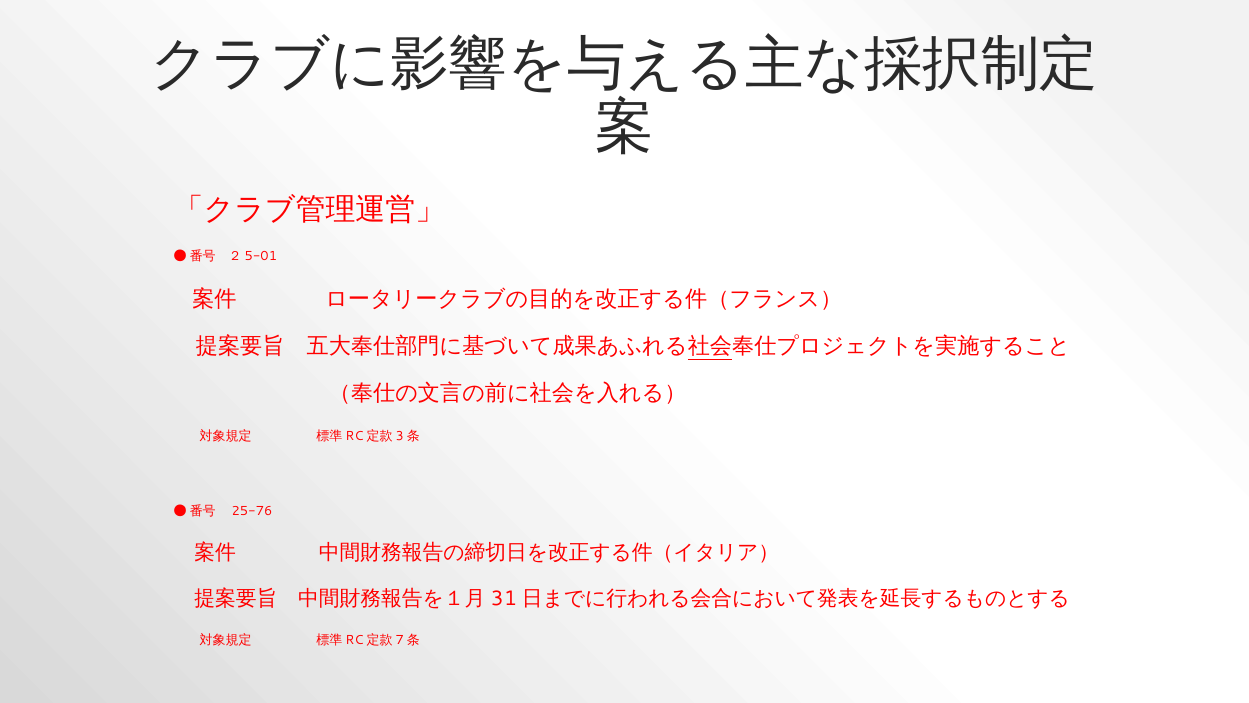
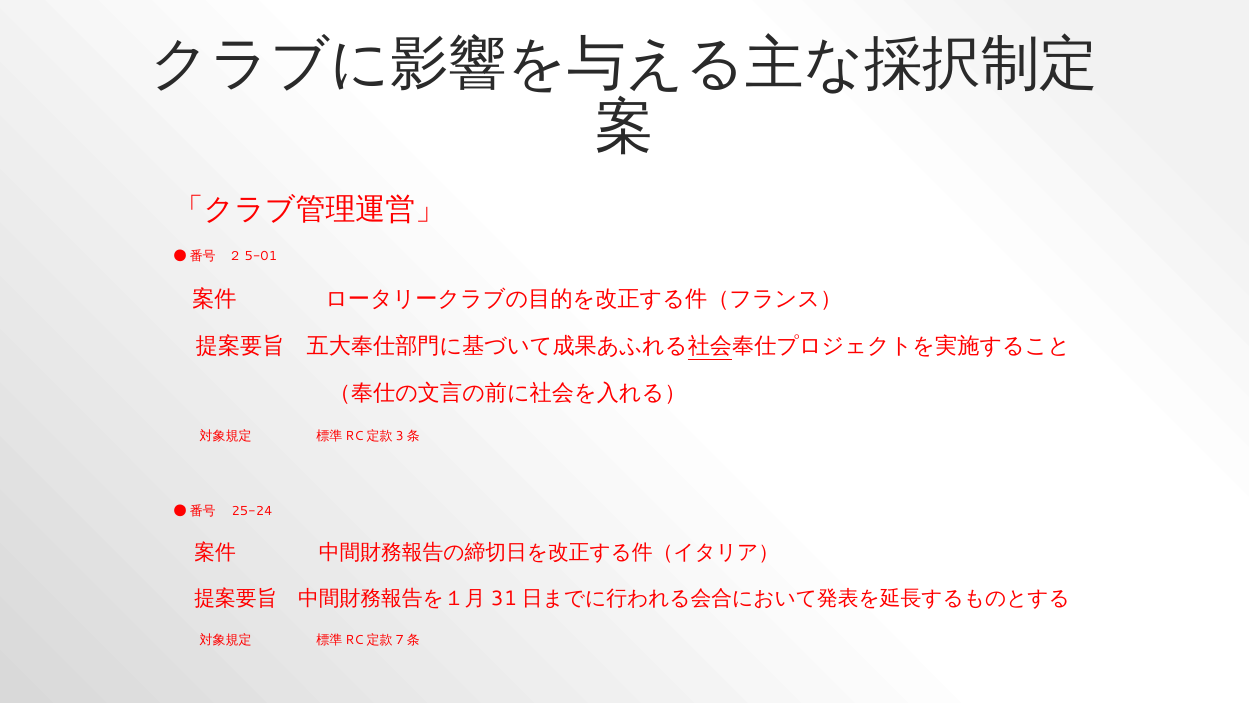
25-76: 25-76 -> 25-24 (252, 511)
